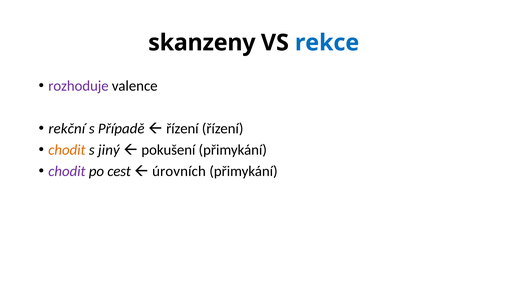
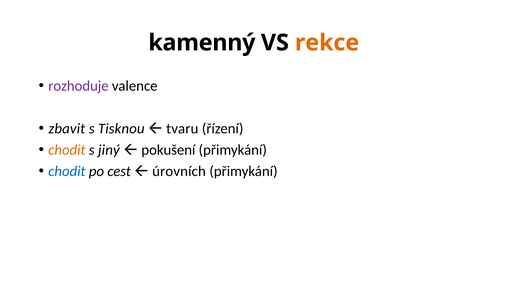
skanzeny: skanzeny -> kamenný (202, 43)
rekce colour: blue -> orange (327, 43)
rekční: rekční -> zbavit (67, 128)
Případě: Případě -> Tisknou (121, 128)
řízení: řízení -> tvaru (182, 128)
chodit colour: purple -> blue (67, 171)
